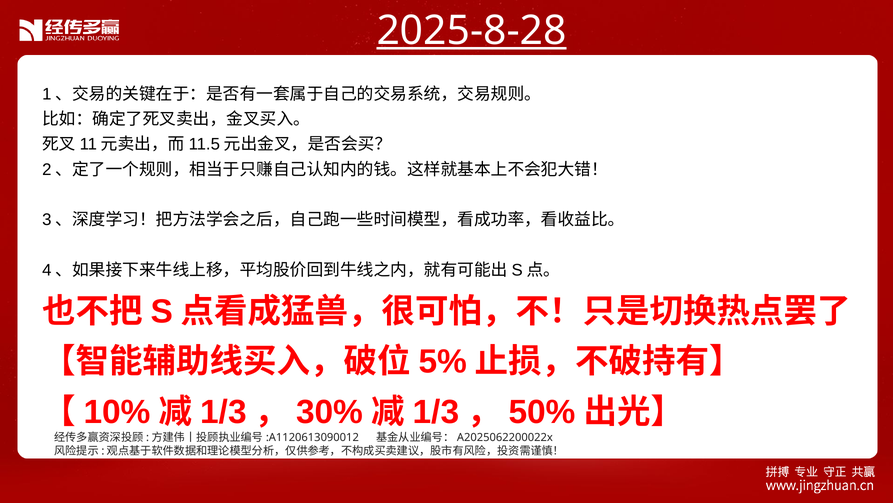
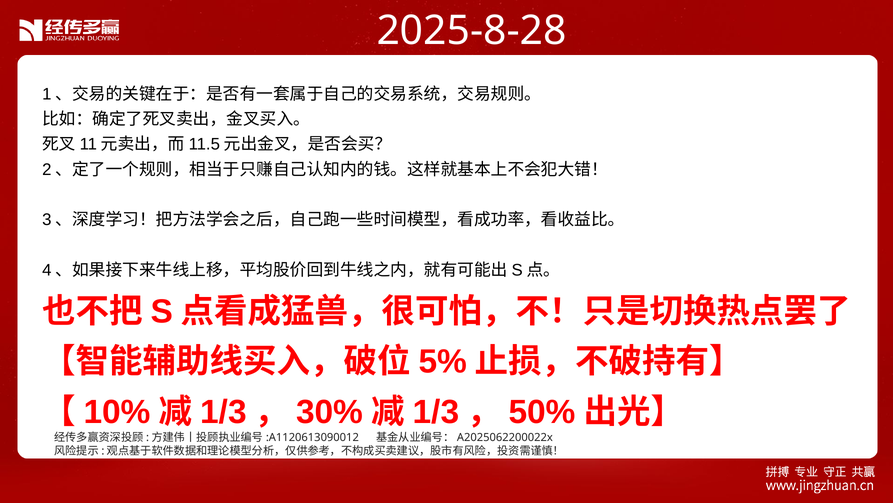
2025-8-28 underline: present -> none (472, 31)
